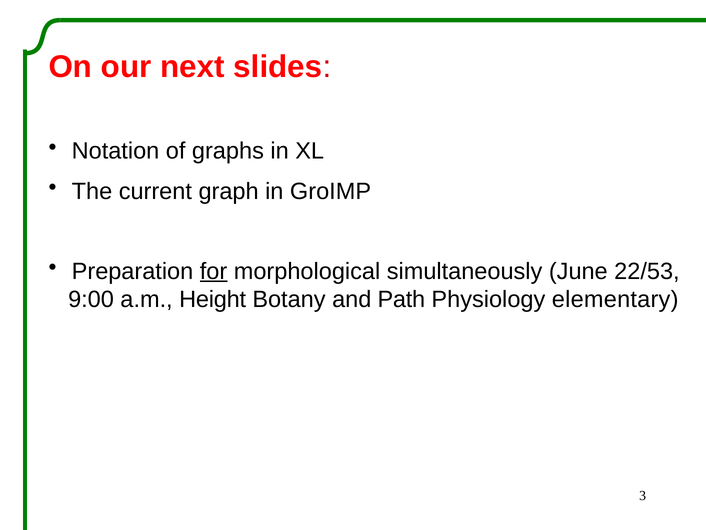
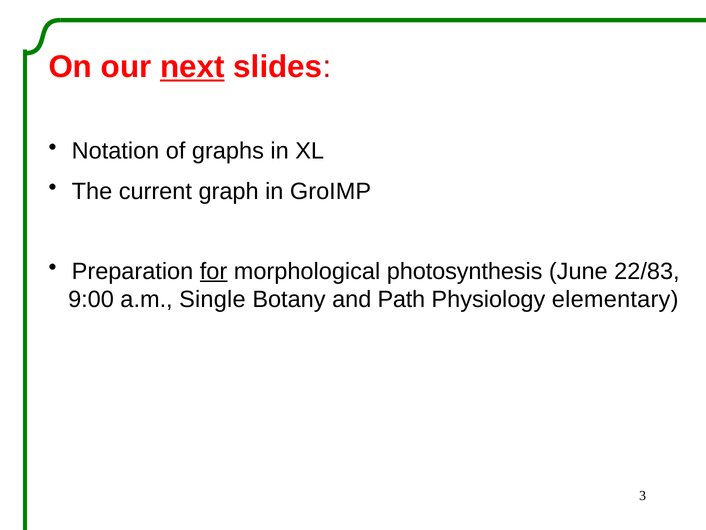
next underline: none -> present (192, 67)
simultaneously: simultaneously -> photosynthesis (465, 271)
22/53: 22/53 -> 22/83 (647, 271)
Height: Height -> Single (212, 299)
